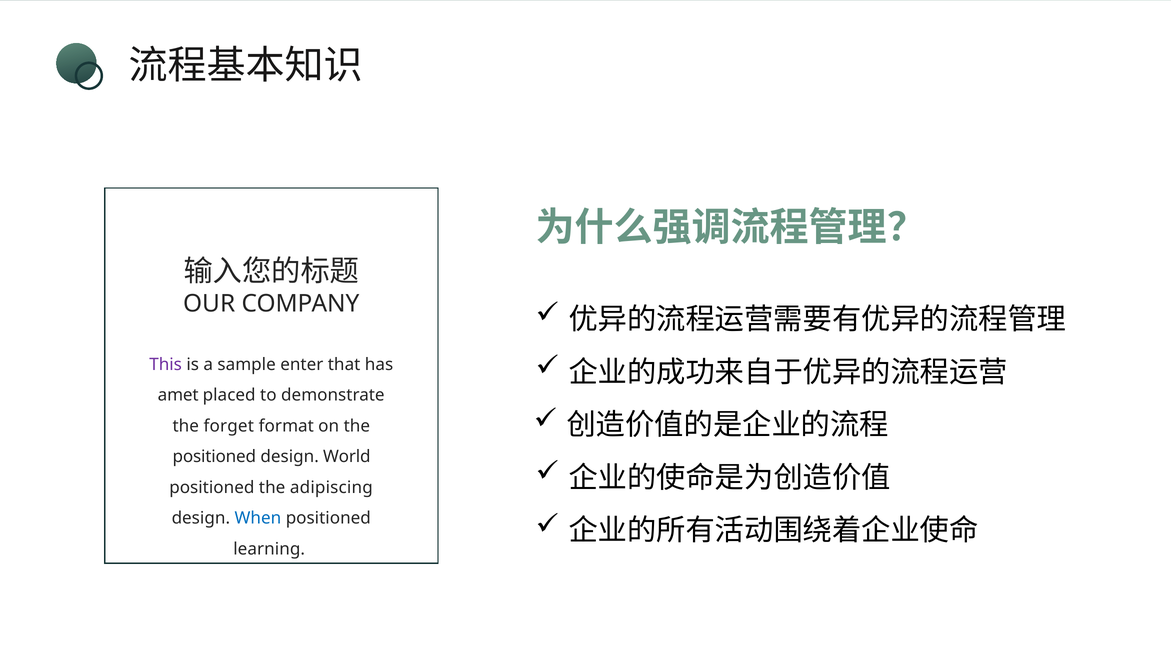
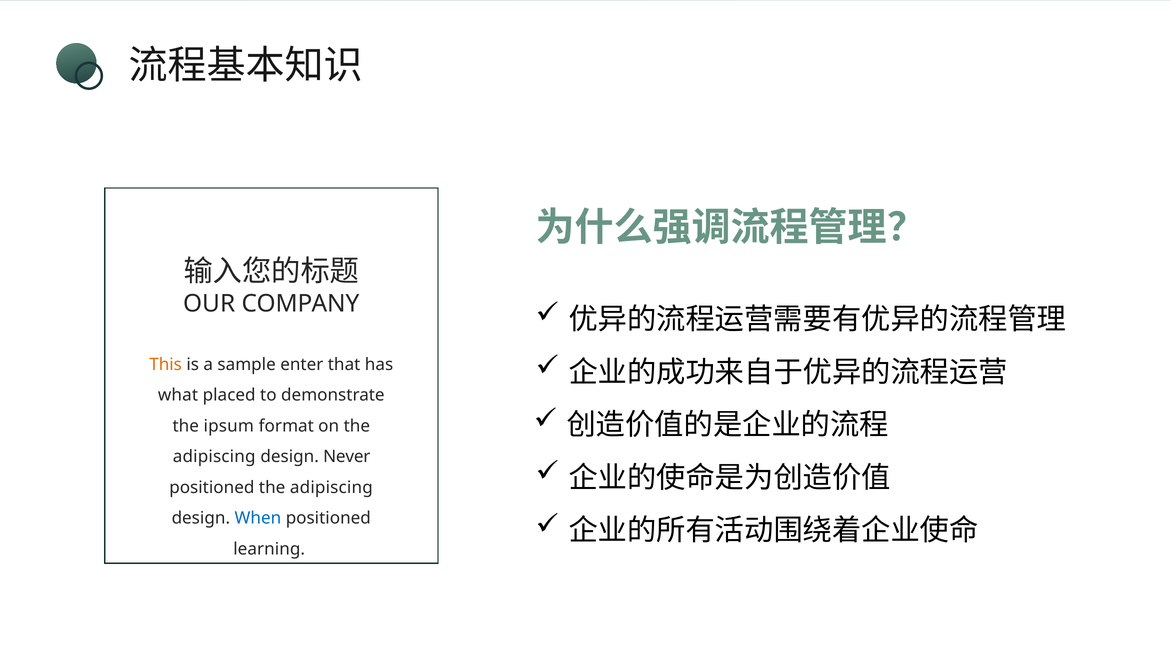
This colour: purple -> orange (166, 364)
amet: amet -> what (178, 395)
forget: forget -> ipsum (229, 426)
positioned: positioned -> adipiscing (214, 456)
World: World -> Never (347, 456)
